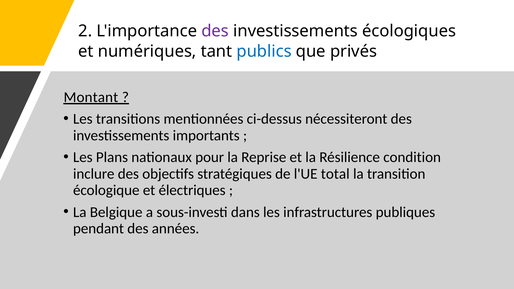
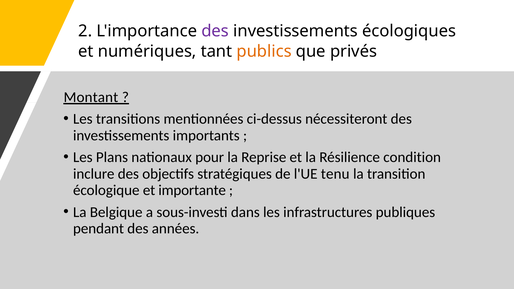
publics colour: blue -> orange (264, 51)
total: total -> tenu (335, 174)
électriques: électriques -> importante (192, 190)
